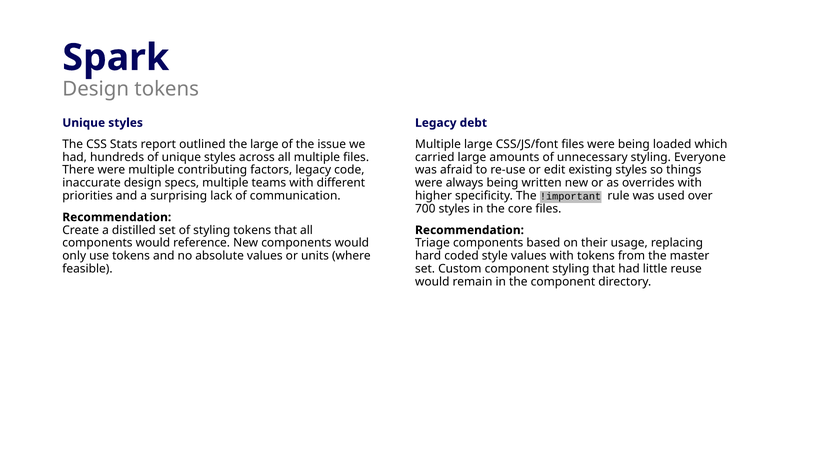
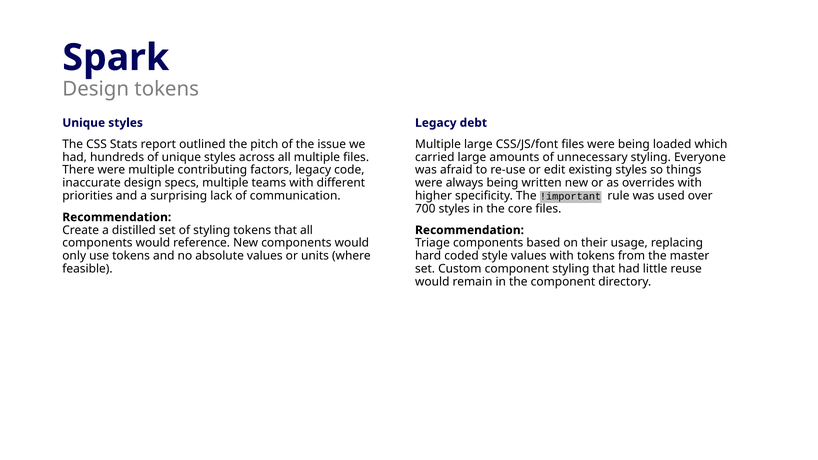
the large: large -> pitch (264, 144)
